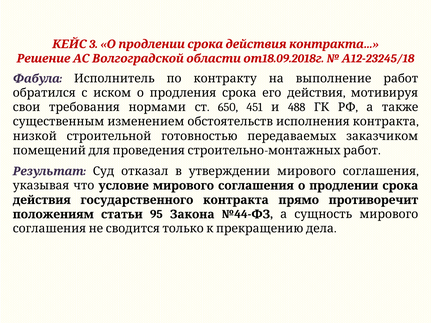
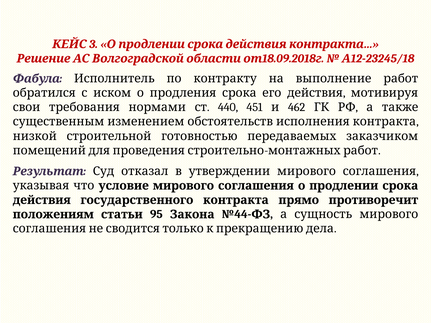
650: 650 -> 440 (228, 107)
488: 488 -> 462 (297, 107)
